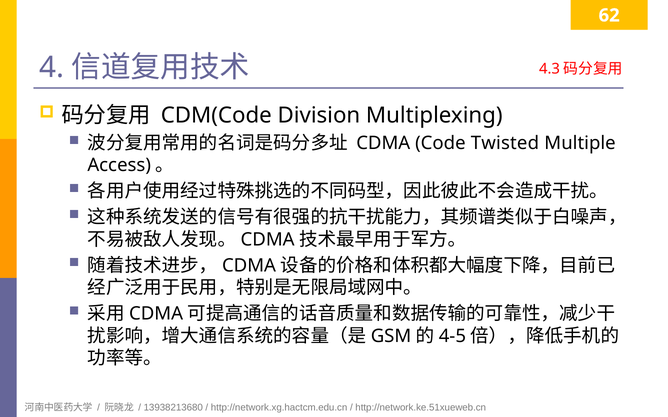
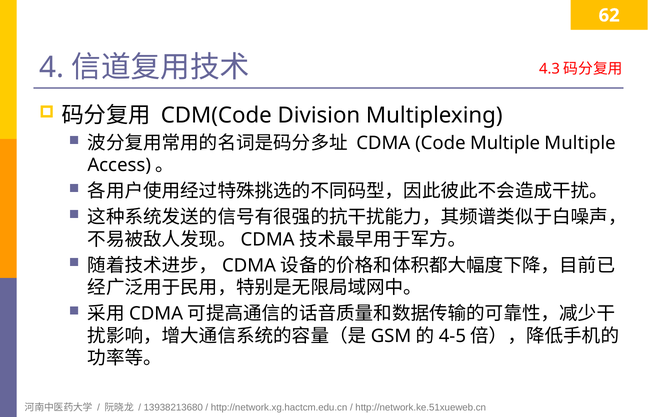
Code Twisted: Twisted -> Multiple (505, 143)
